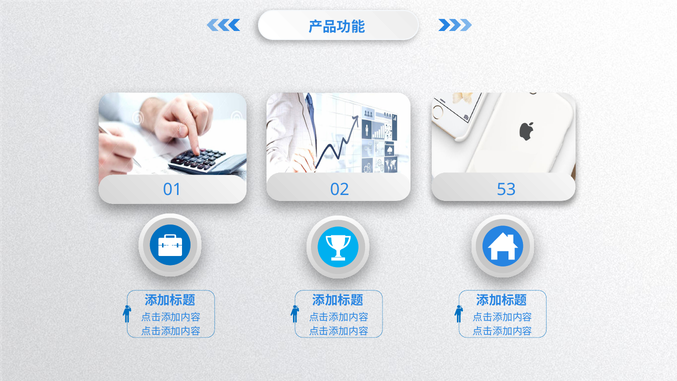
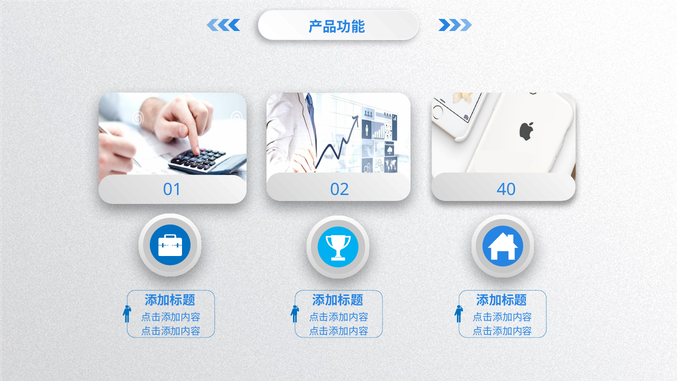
53: 53 -> 40 (506, 190)
